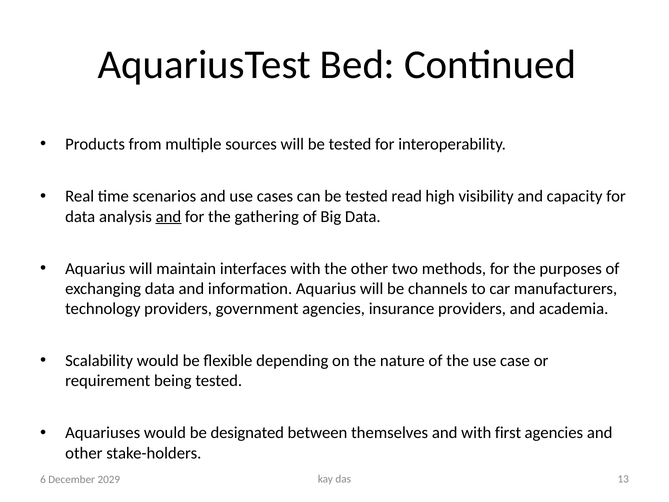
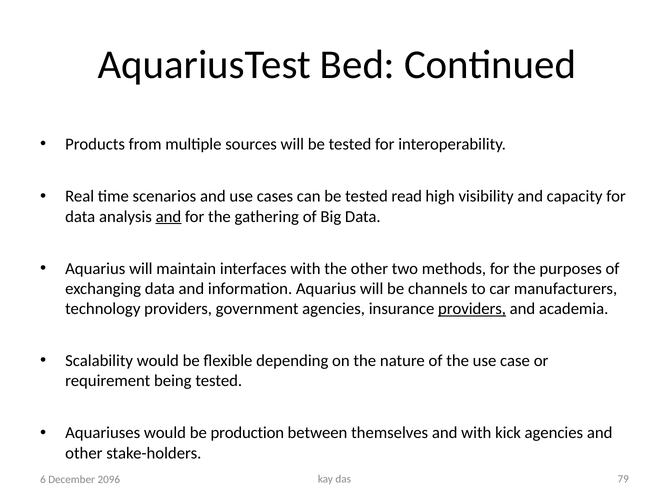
providers underline: none -> present (472, 309)
designated: designated -> production (247, 433)
first: first -> kick (508, 433)
13: 13 -> 79 (623, 479)
2029: 2029 -> 2096 (109, 479)
